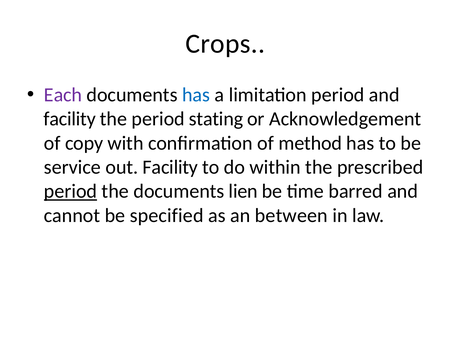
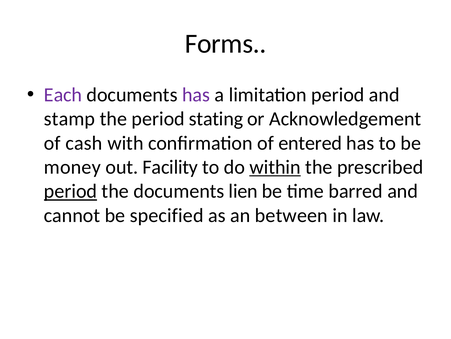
Crops: Crops -> Forms (226, 44)
has colour: blue -> purple (196, 95)
facility: facility -> stamp (70, 119)
copy: copy -> cash (84, 143)
method: method -> entered (310, 143)
service: service -> money (72, 167)
within underline: none -> present (275, 167)
